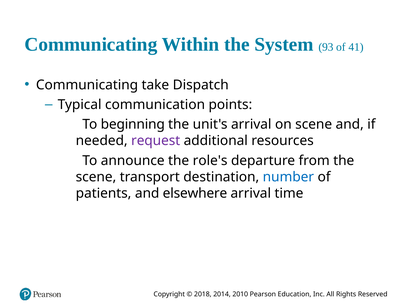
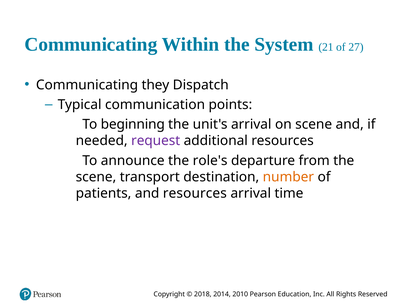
93: 93 -> 21 (326, 47)
41: 41 -> 27 (356, 47)
take: take -> they (155, 85)
number colour: blue -> orange (288, 177)
and elsewhere: elsewhere -> resources (195, 193)
